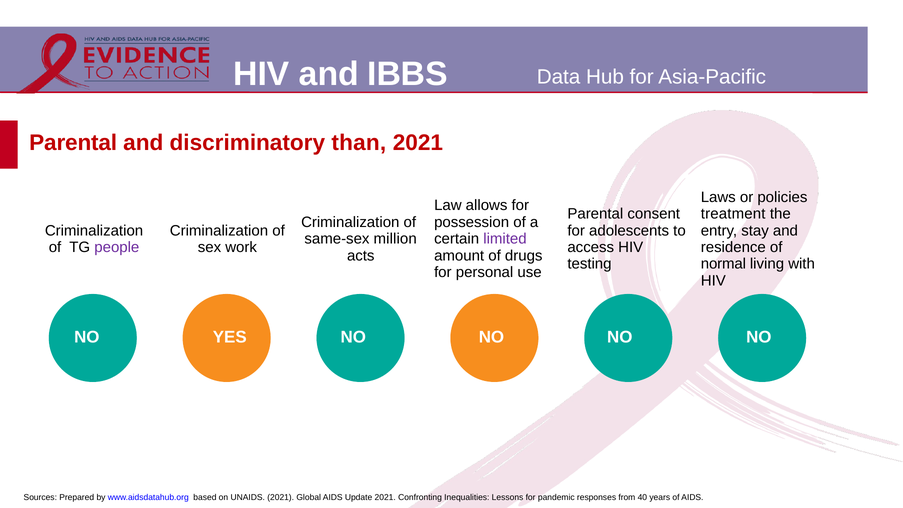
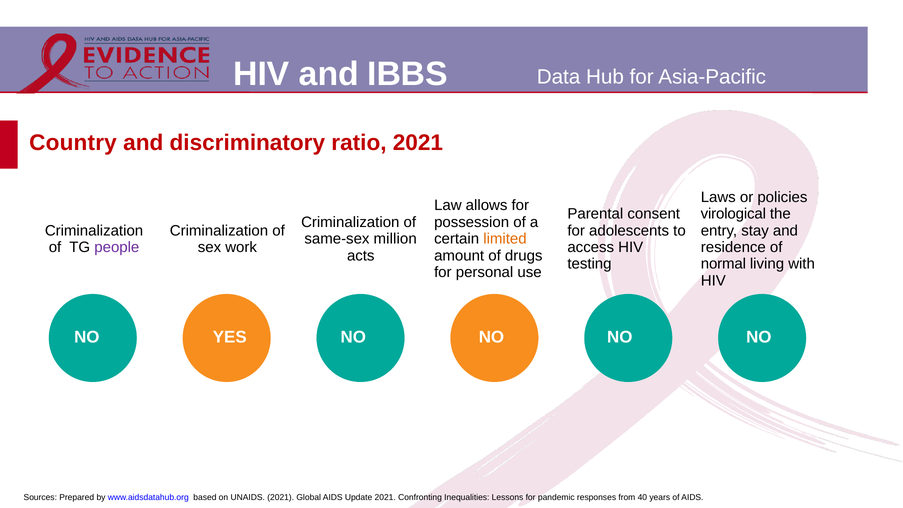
Parental: Parental -> Country (73, 143)
than: than -> ratio (359, 143)
treatment: treatment -> virological (733, 214)
limited colour: purple -> orange (505, 239)
